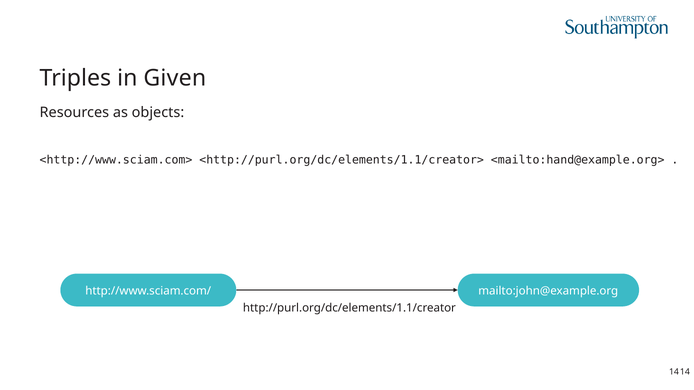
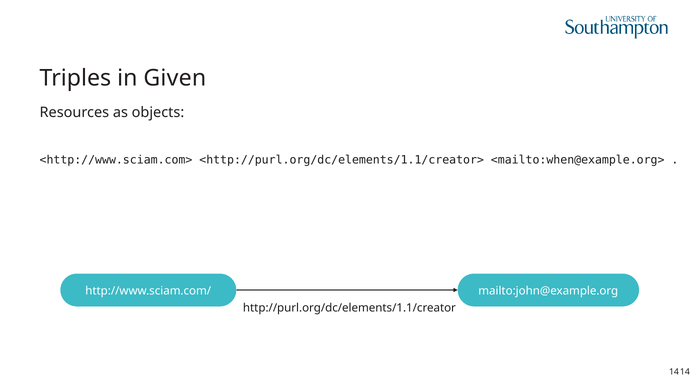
<mailto:hand@example.org>: <mailto:hand@example.org> -> <mailto:when@example.org> (578, 160)
